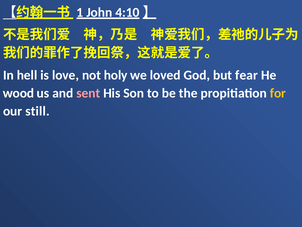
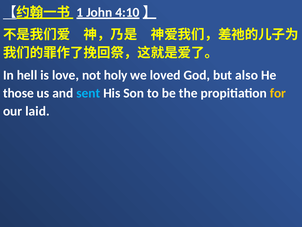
fear: fear -> also (247, 75)
wood: wood -> those (18, 93)
sent colour: pink -> light blue (88, 93)
still: still -> laid (38, 111)
